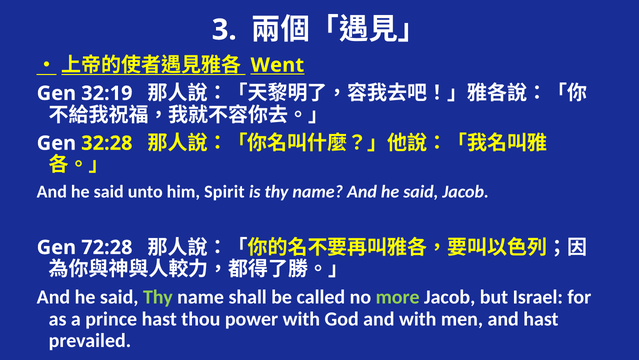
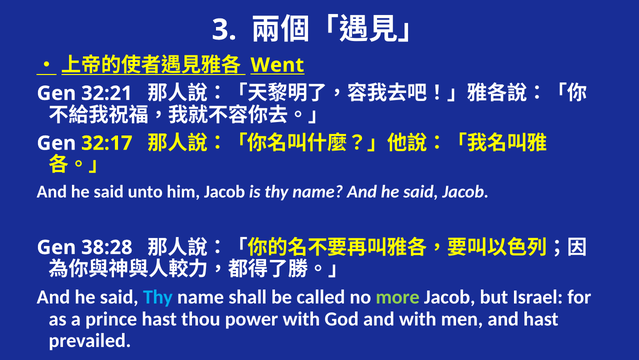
32:19: 32:19 -> 32:21 (107, 93)
32:28: 32:28 -> 32:17 (107, 143)
him Spirit: Spirit -> Jacob (225, 192)
72:28: 72:28 -> 38:28 (107, 247)
Thy colour: light green -> light blue (158, 297)
